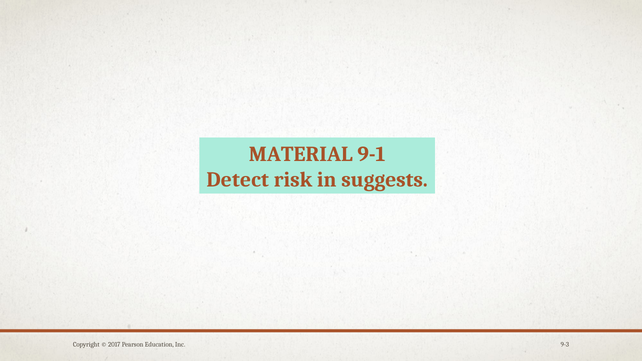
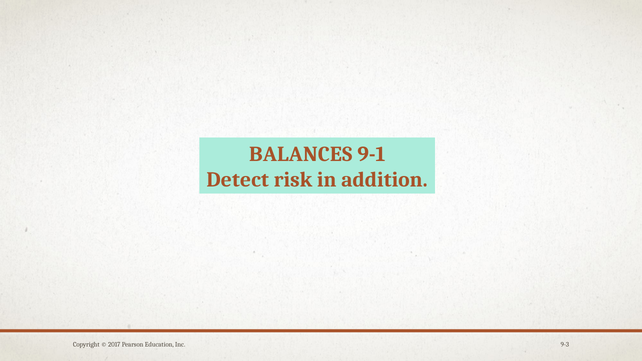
MATERIAL: MATERIAL -> BALANCES (301, 154)
suggests: suggests -> addition (384, 180)
